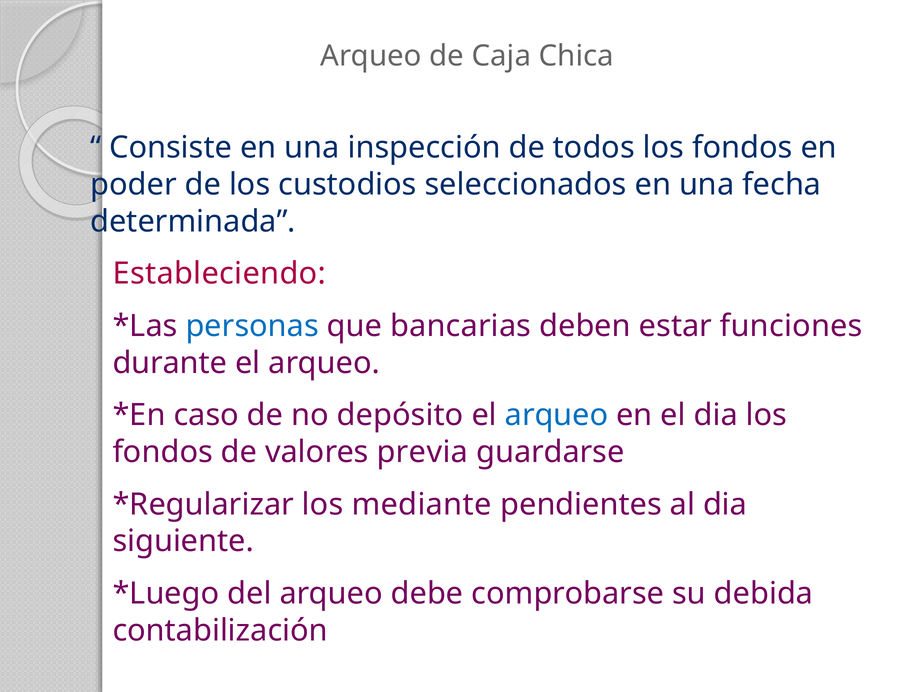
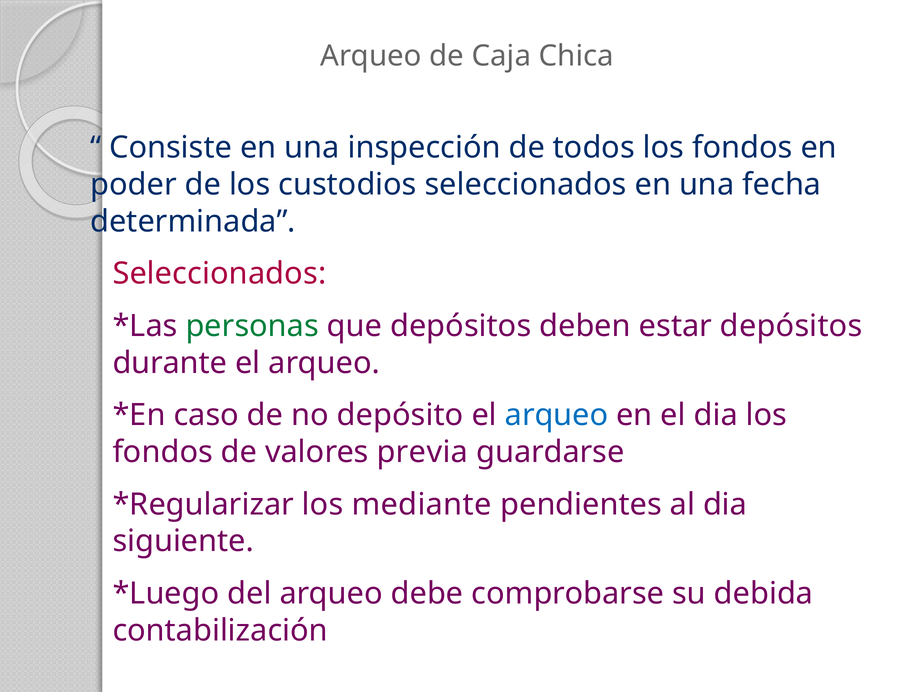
Estableciendo: Estableciendo -> Seleccionados (219, 274)
personas colour: blue -> green (252, 326)
que bancarias: bancarias -> depósitos (461, 326)
estar funciones: funciones -> depósitos (791, 326)
